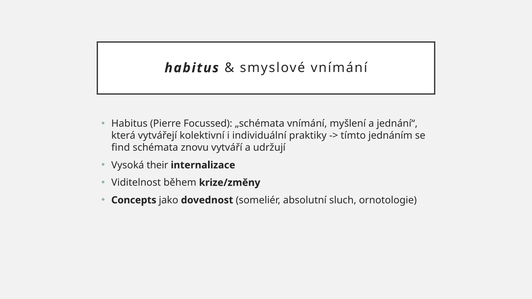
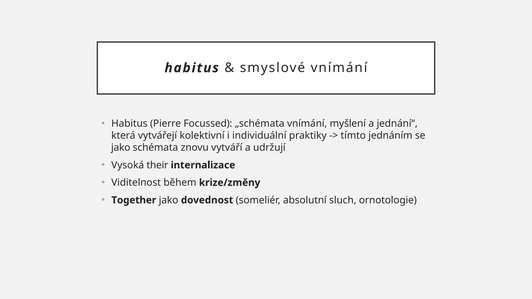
find: find -> jako (121, 148)
Concepts: Concepts -> Together (134, 200)
